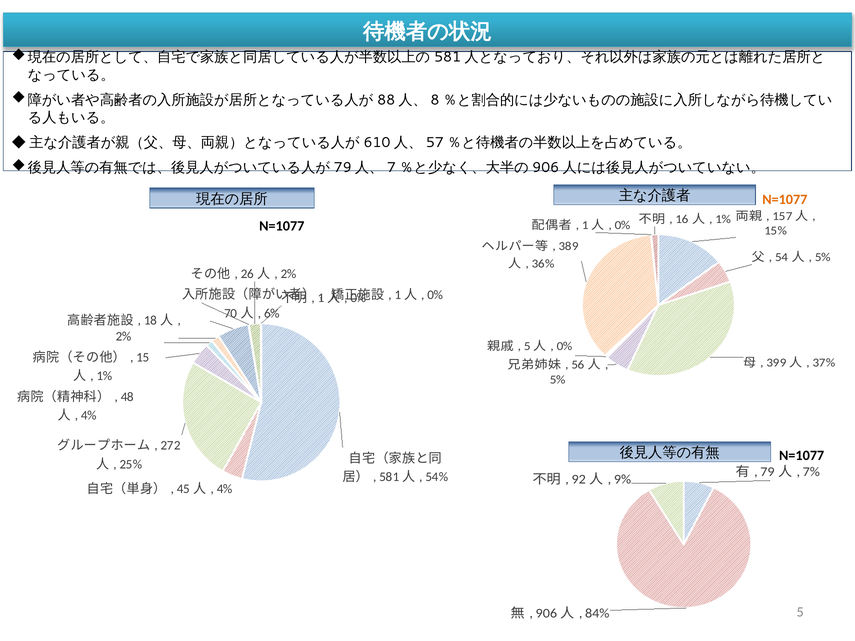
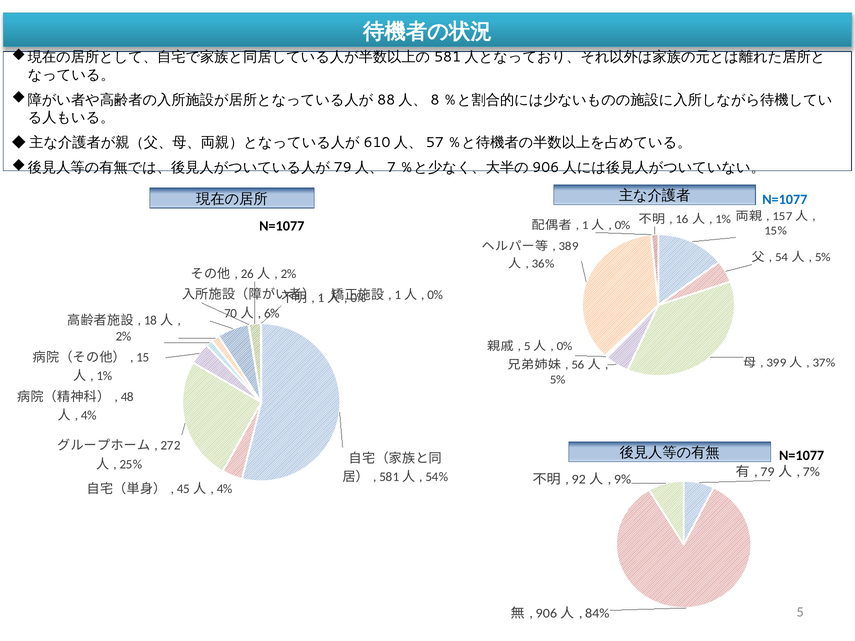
N=1077 colour: orange -> blue (785, 200)
